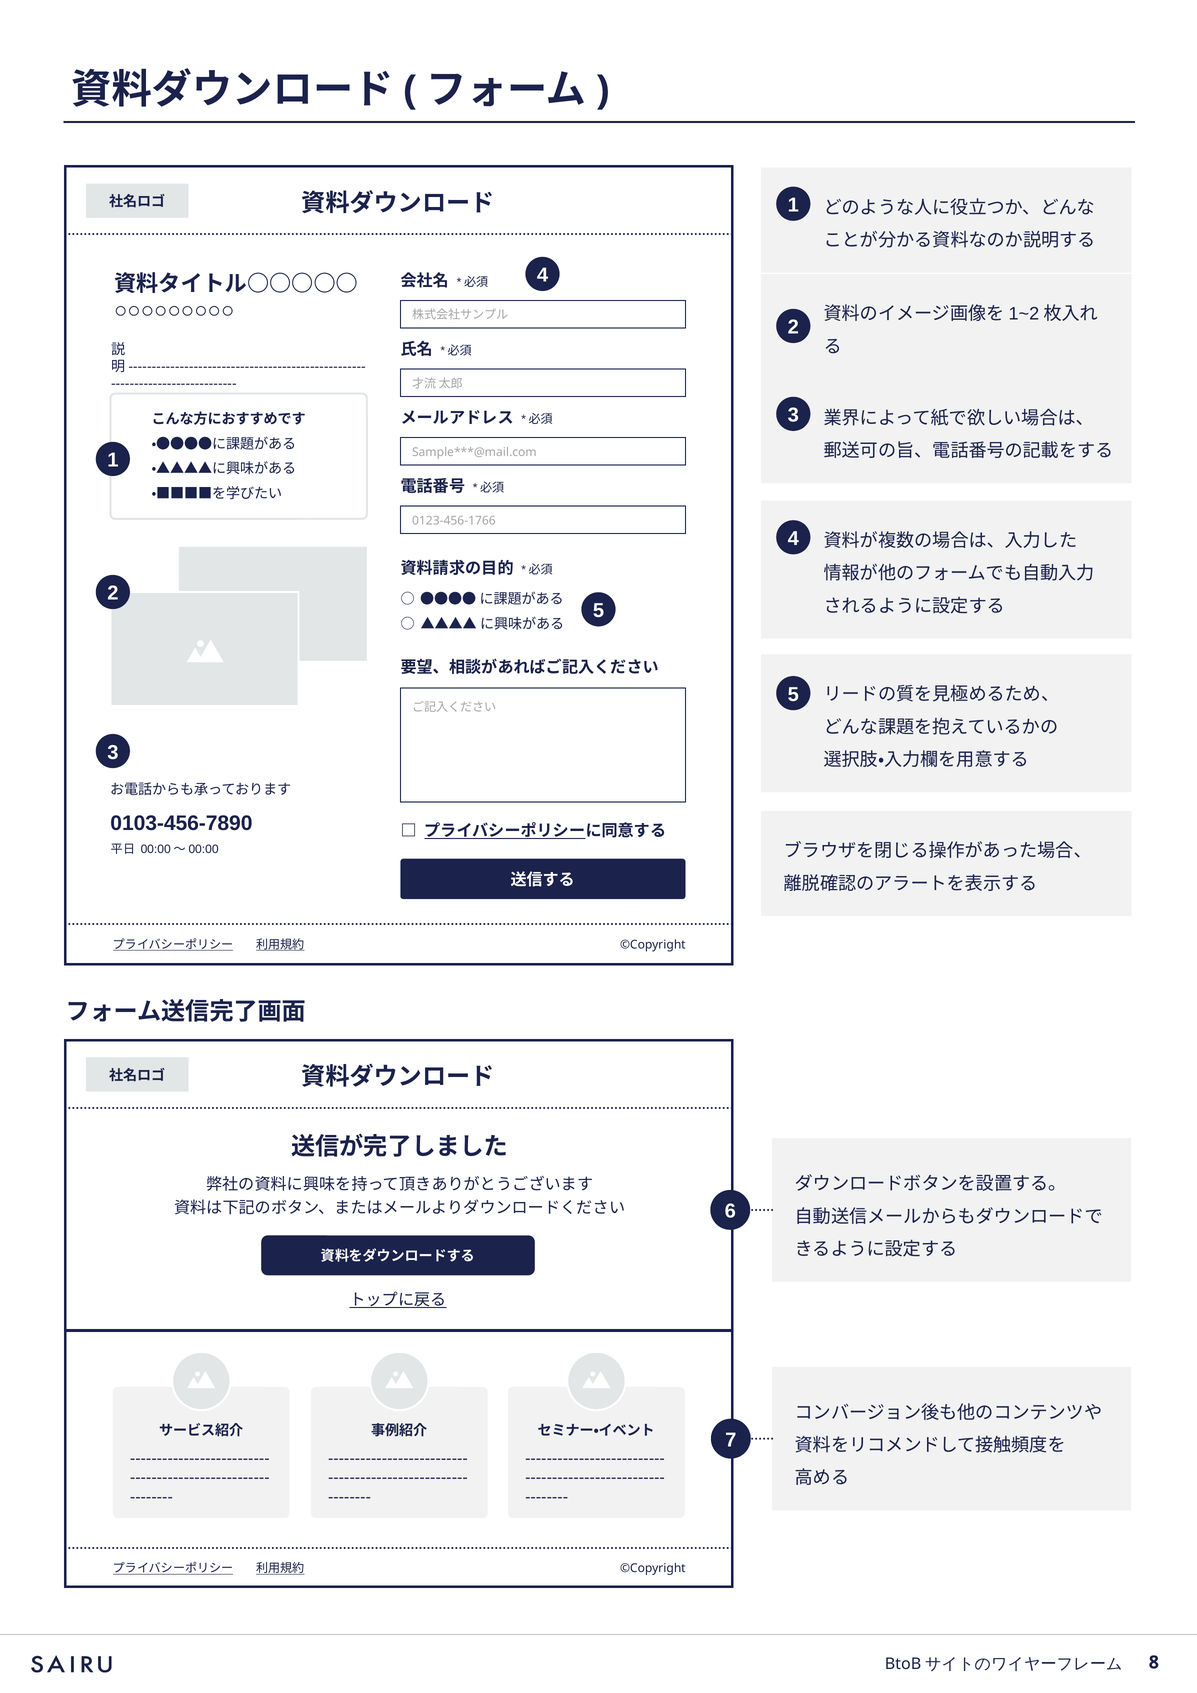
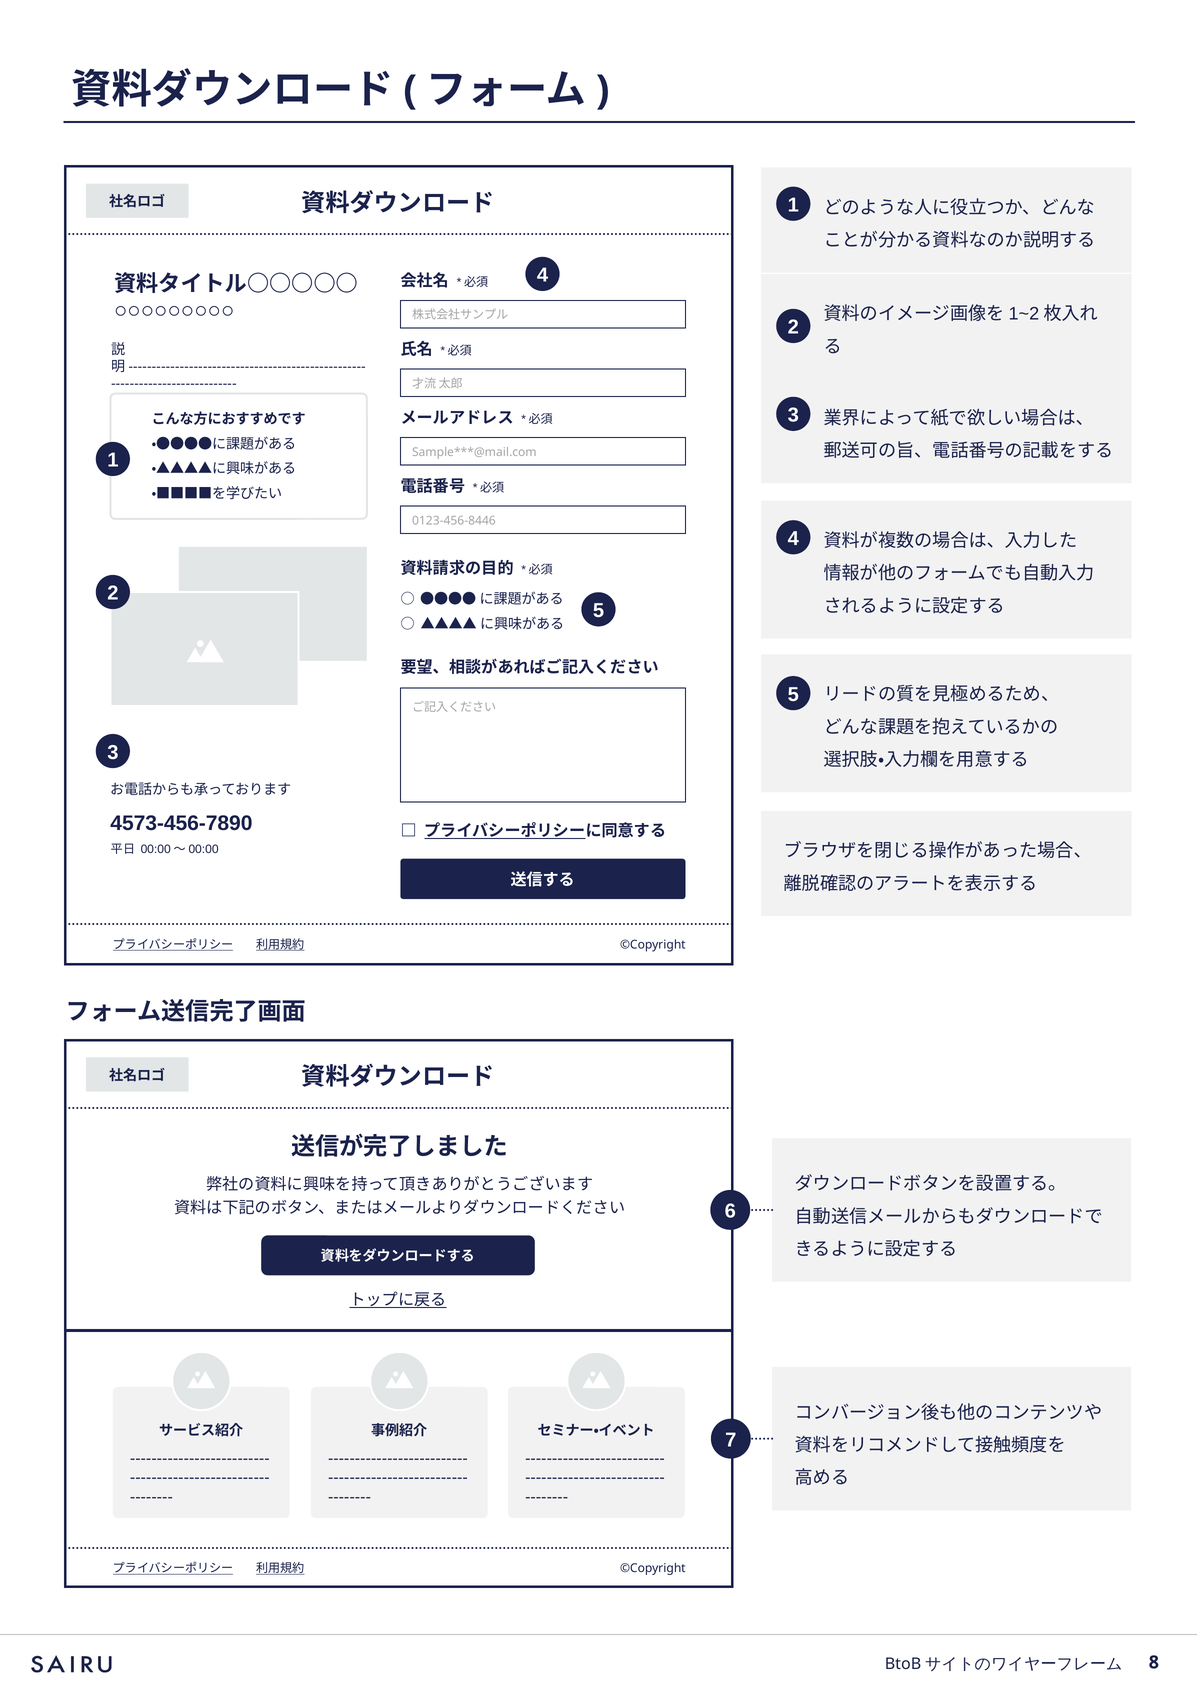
0123-456-1766: 0123-456-1766 -> 0123-456-8446 (454, 521)
0103-456-7890: 0103-456-7890 -> 4573-456-7890 (181, 823)
